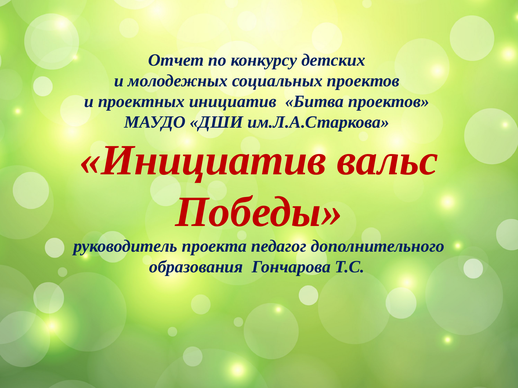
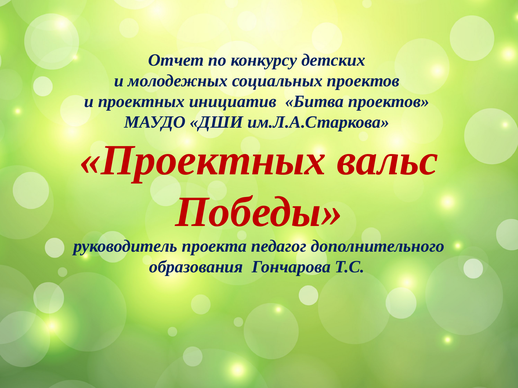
Инициатив: Инициатив -> Проектных (203, 160)
